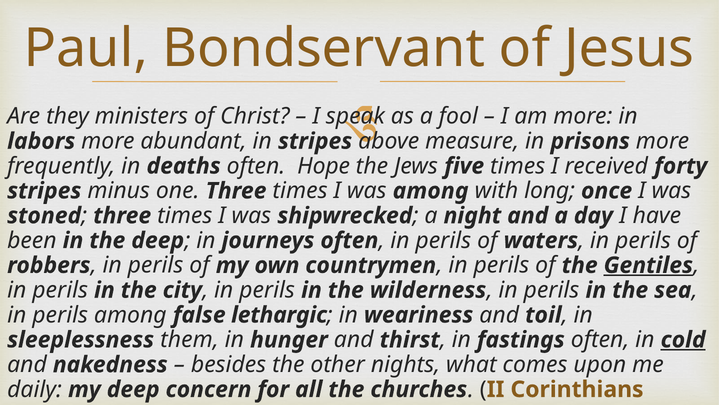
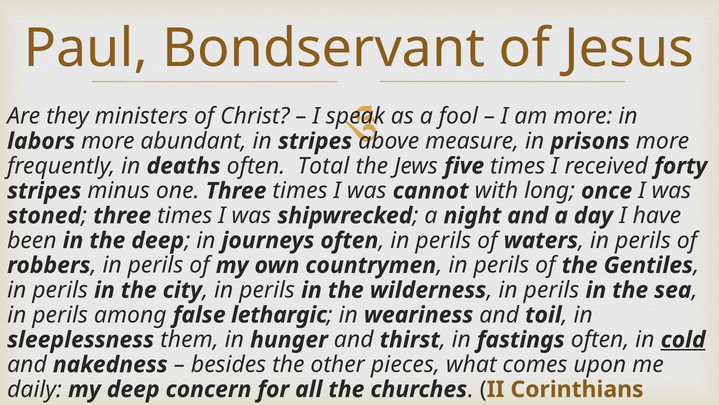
Hope: Hope -> Total (323, 166)
was among: among -> cannot (431, 191)
Gentiles underline: present -> none (648, 265)
nights: nights -> pieces (405, 364)
